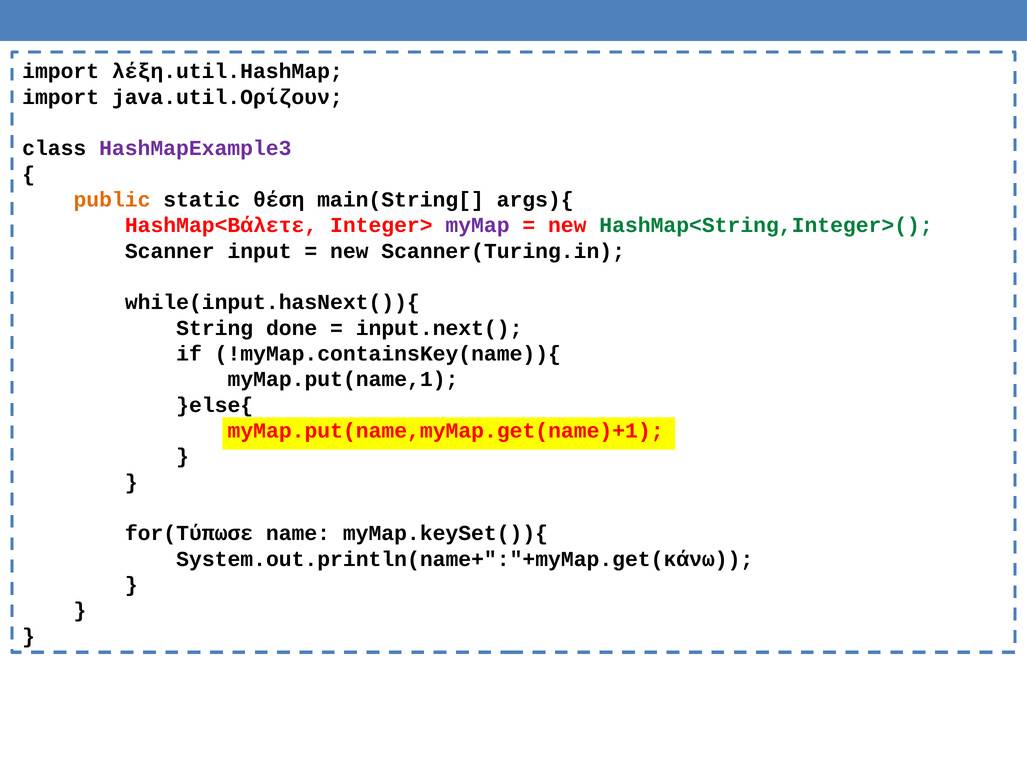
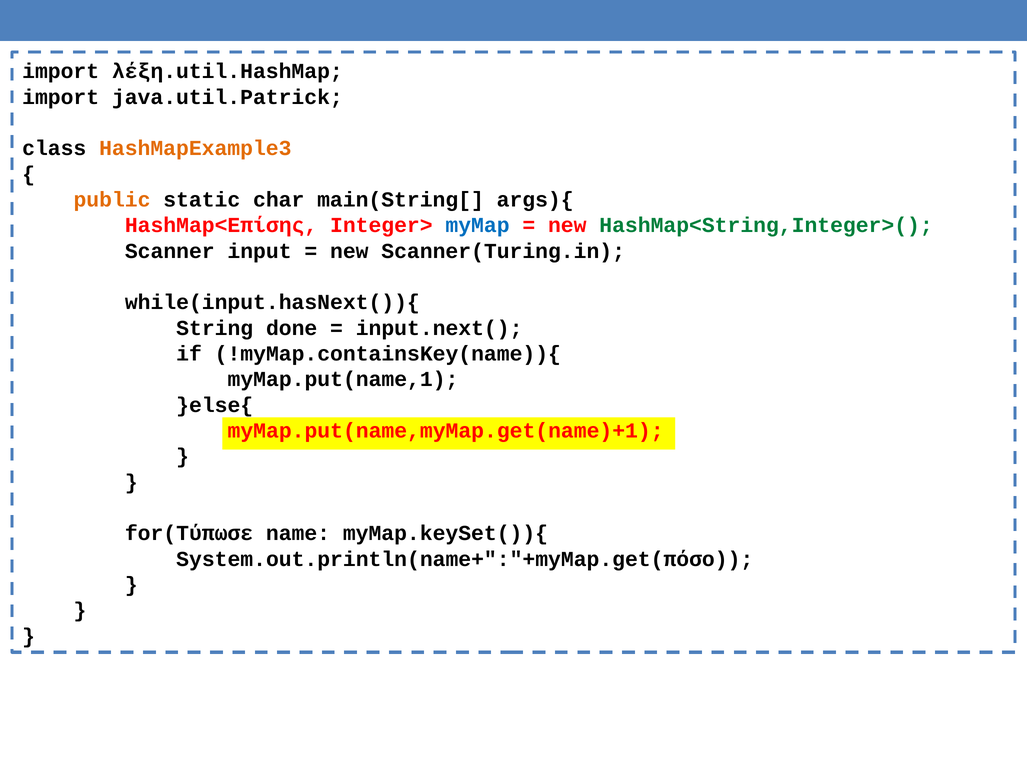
java.util.Ορίζουν: java.util.Ορίζουν -> java.util.Patrick (227, 97)
HashMapExample3 colour: purple -> orange (195, 148)
θέση: θέση -> char (279, 200)
HashMap<Βάλετε: HashMap<Βάλετε -> HashMap<Επίσης (221, 225)
myMap colour: purple -> blue (478, 225)
System.out.println(name+":"+myMap.get(κάνω: System.out.println(name+":"+myMap.get(κάνω -> System.out.println(name+":"+myMap.get(πόσο (465, 559)
